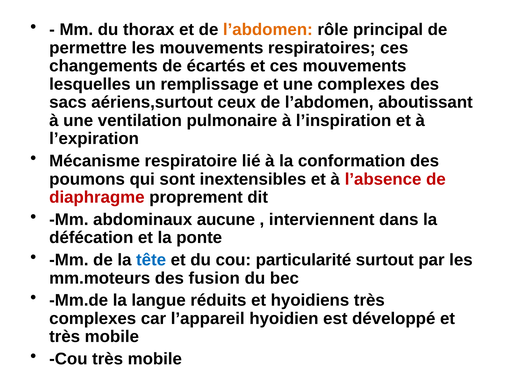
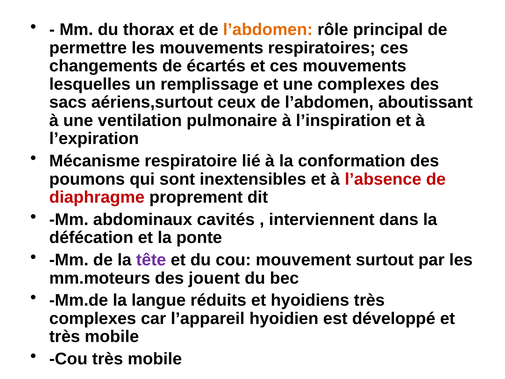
aucune: aucune -> cavités (226, 219)
tête colour: blue -> purple (151, 260)
particularité: particularité -> mouvement (303, 260)
fusion: fusion -> jouent (214, 278)
